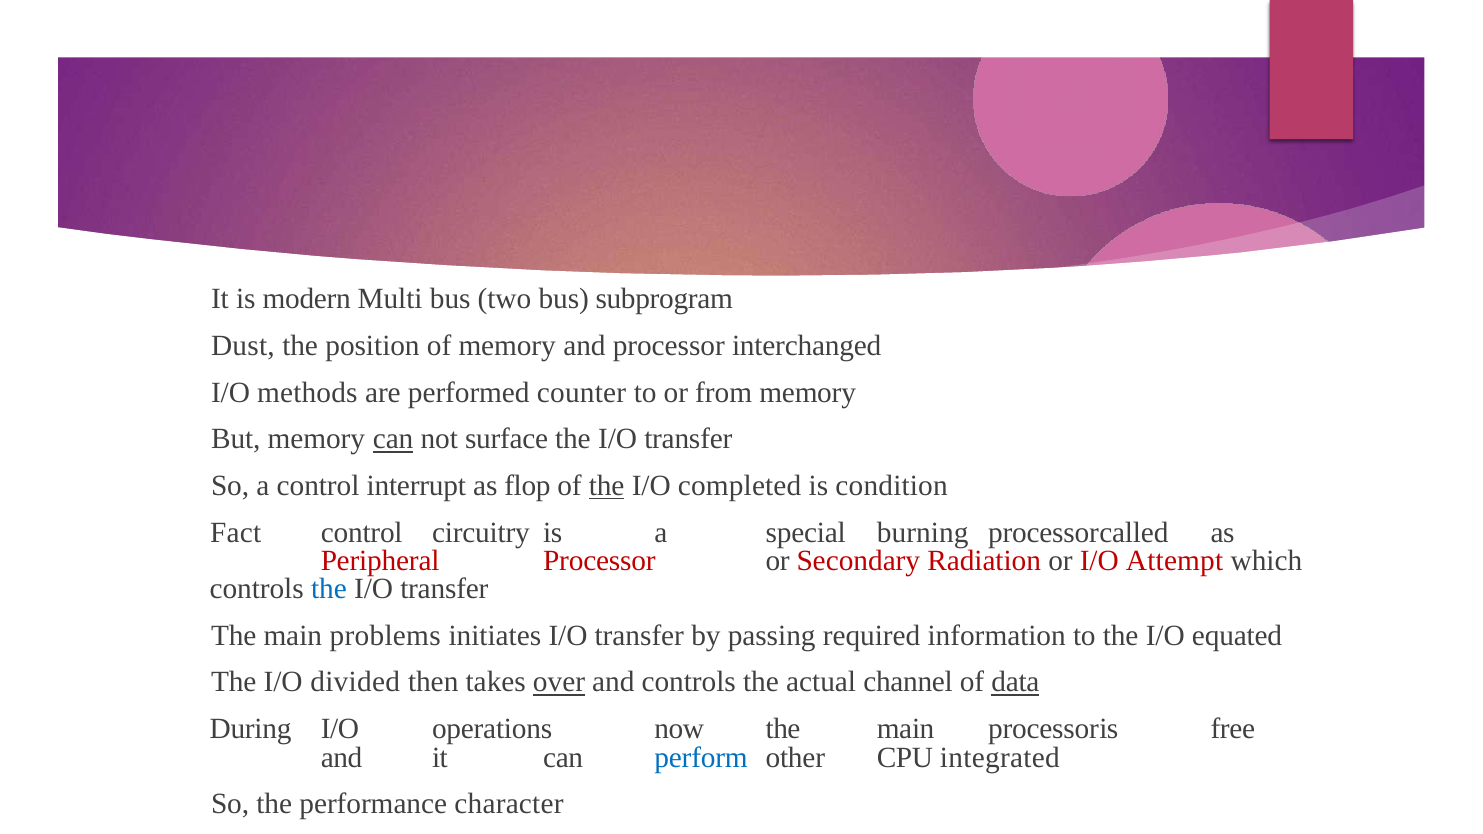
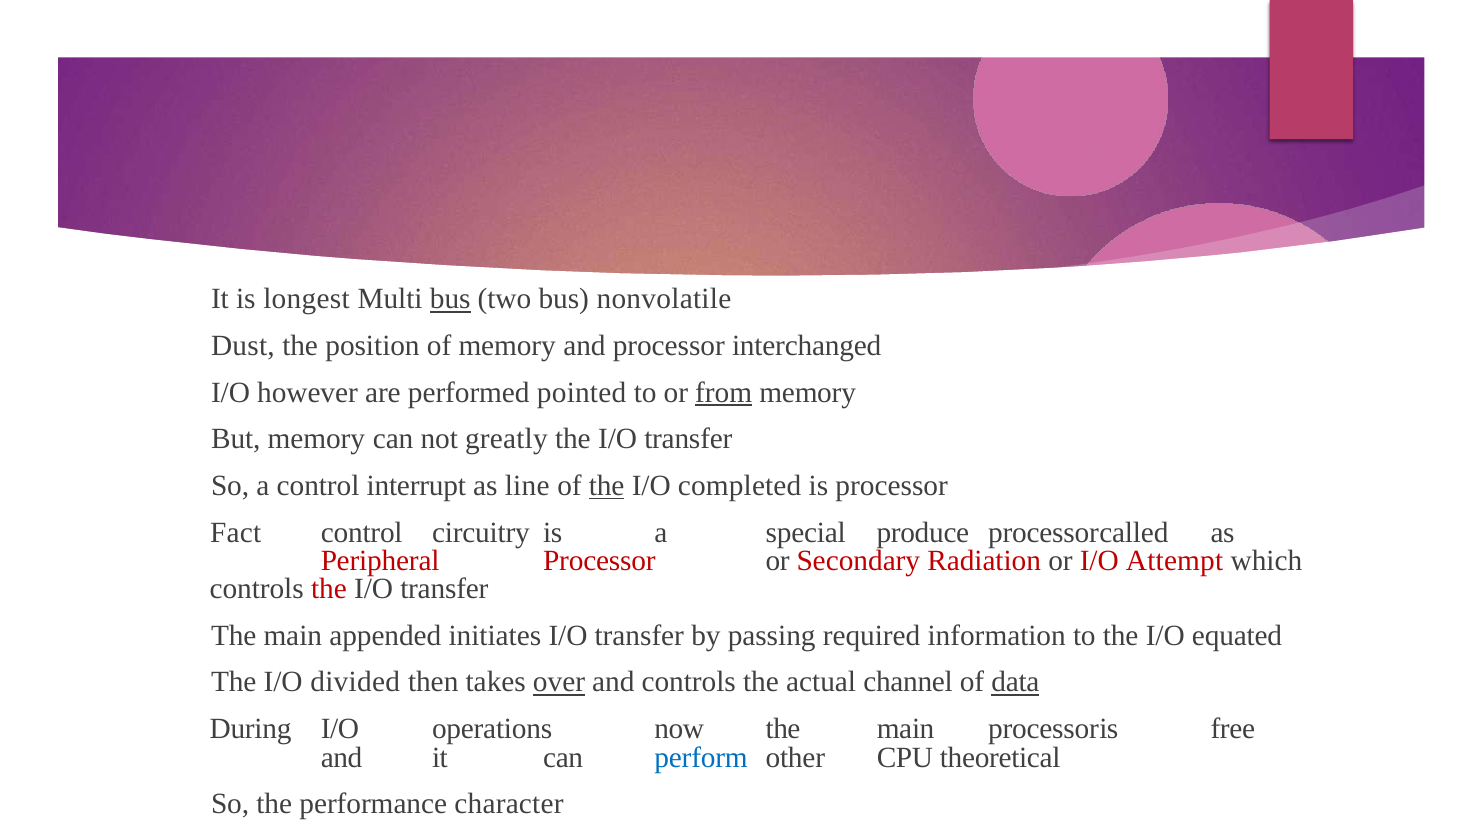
modern: modern -> longest (306, 299)
bus underline: none -> present (450, 299)
subprogram: subprogram -> nonvolatile (664, 299)
methods: methods -> however (307, 393)
counter: counter -> pointed (582, 393)
from underline: none -> present (724, 393)
can underline: present -> none (393, 439)
surface: surface -> greatly (506, 439)
flop: flop -> line (527, 486)
is condition: condition -> processor (892, 486)
burning: burning -> produce (923, 532)
the colour: blue -> red (329, 589)
problems: problems -> appended (385, 636)
integrated: integrated -> theoretical (1000, 758)
